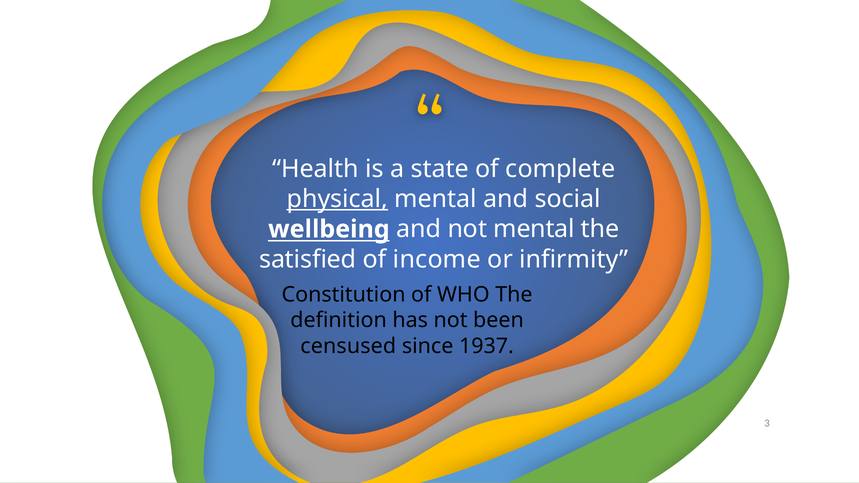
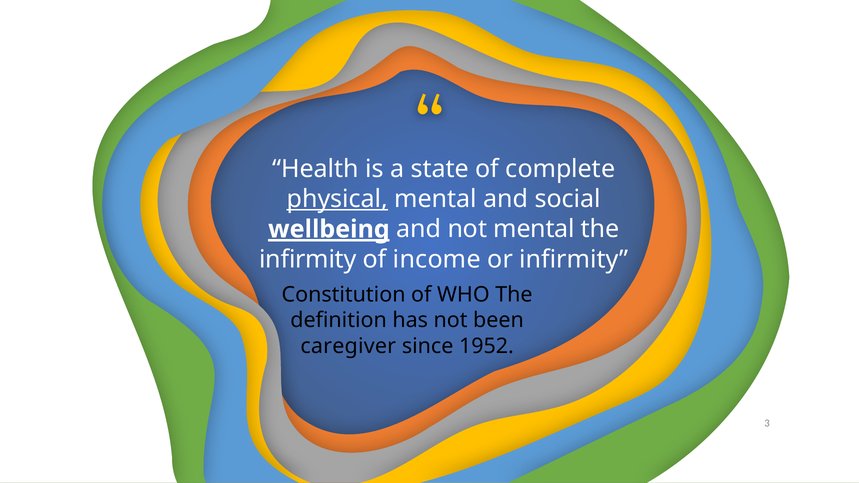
wellbeing underline: none -> present (329, 229)
satisfied: satisfied -> infirmity (308, 259)
censused: censused -> caregiver (348, 346)
1937: 1937 -> 1952 (486, 346)
